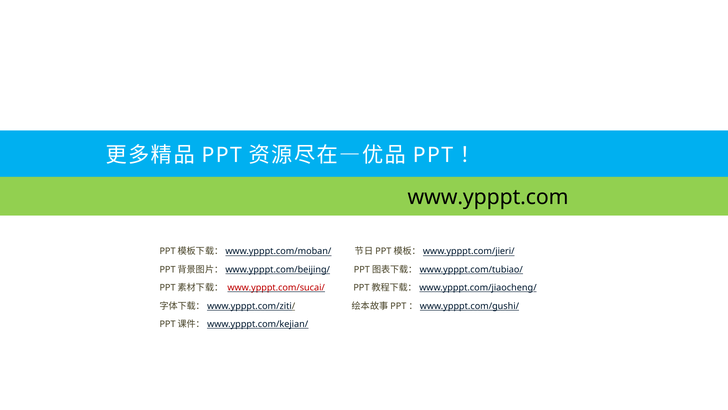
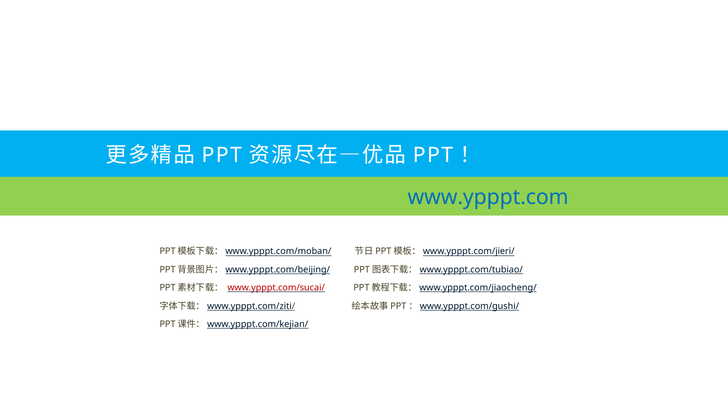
www.ypppt.com colour: black -> blue (488, 197)
